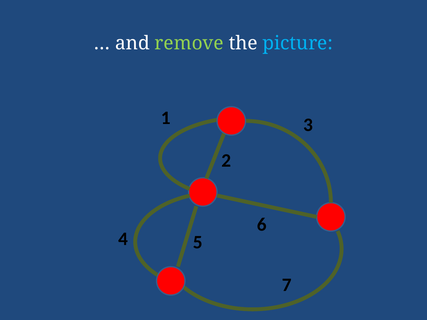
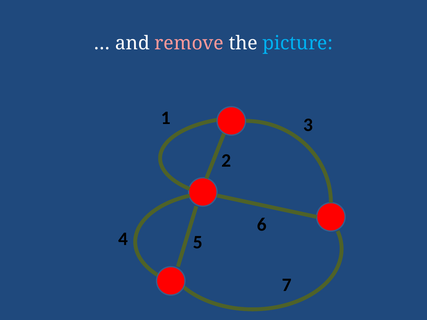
remove colour: light green -> pink (189, 43)
